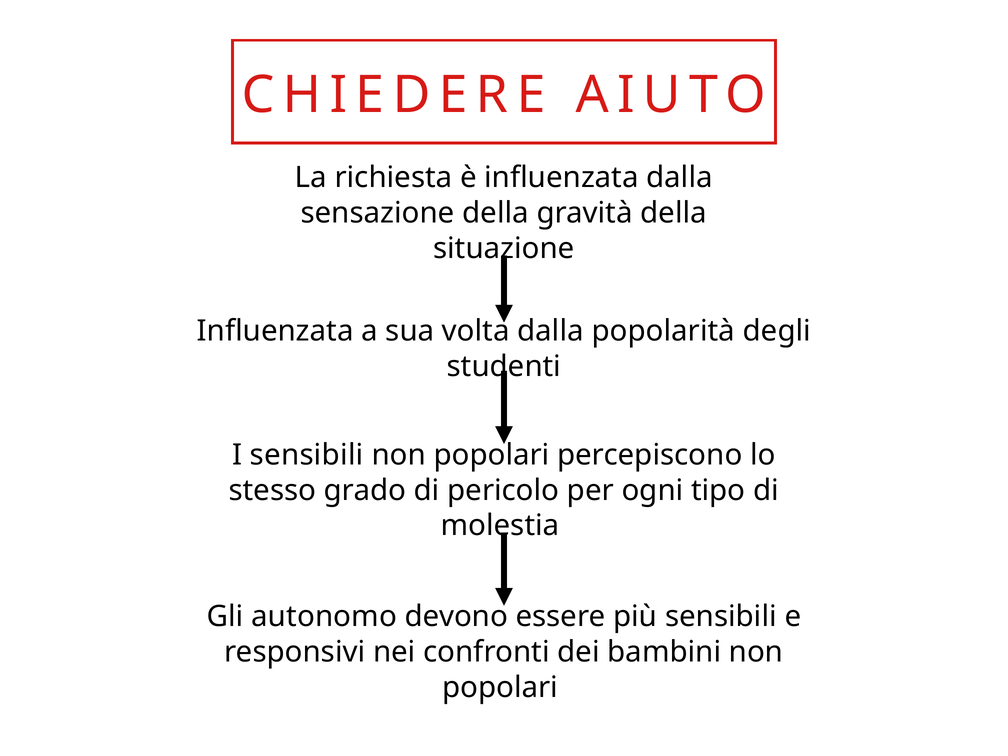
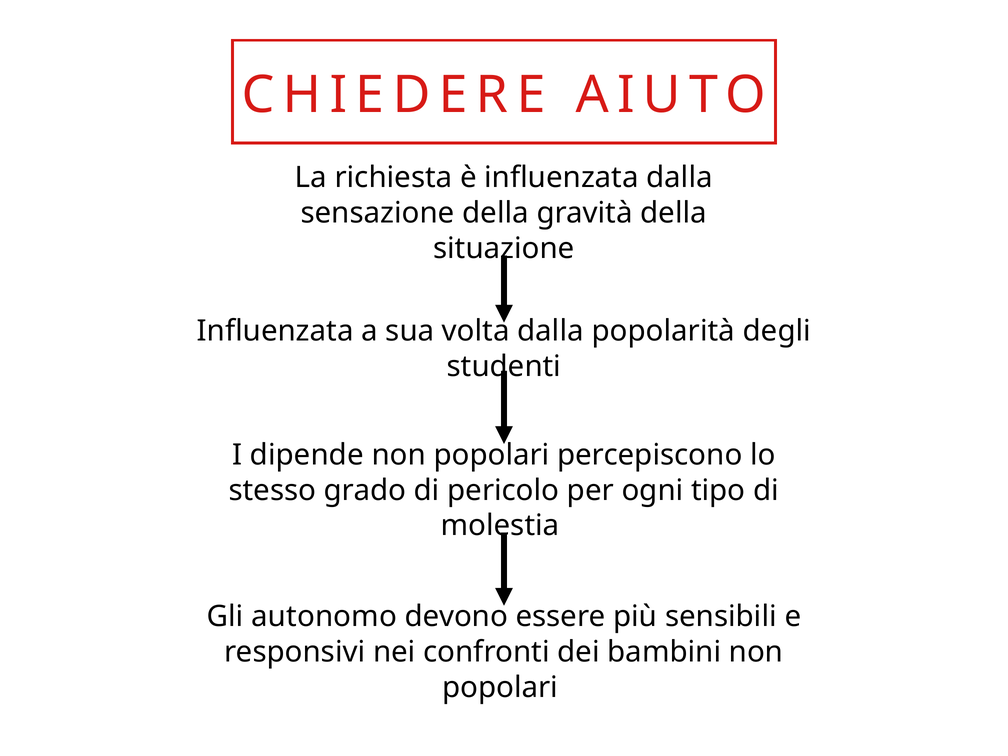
I sensibili: sensibili -> dipende (307, 455)
